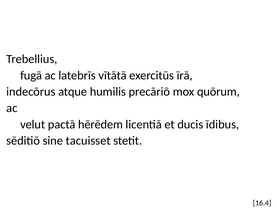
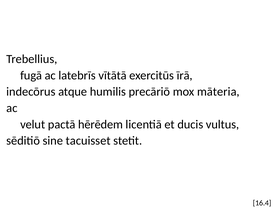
quōrum: quōrum -> māteria (218, 92)
īdibus: īdibus -> vultus (223, 124)
